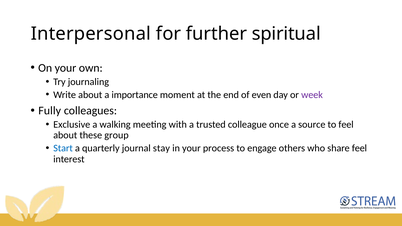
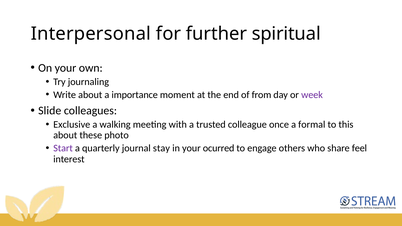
even: even -> from (261, 95)
Fully: Fully -> Slide (50, 111)
source: source -> formal (312, 125)
to feel: feel -> this (346, 125)
group: group -> photo (117, 135)
Start colour: blue -> purple (63, 148)
process: process -> ocurred (219, 148)
